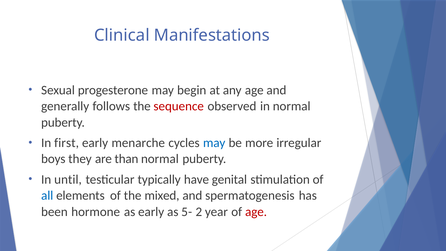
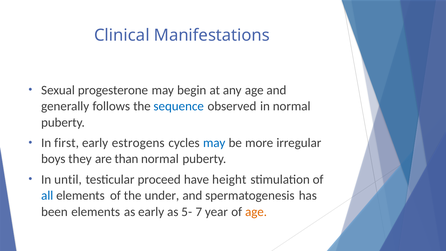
sequence colour: red -> blue (179, 106)
menarche: menarche -> estrogens (138, 143)
typically: typically -> proceed (159, 180)
genital: genital -> height (229, 180)
mixed: mixed -> under (162, 196)
been hormone: hormone -> elements (96, 212)
2: 2 -> 7 (199, 212)
age colour: red -> orange (256, 212)
